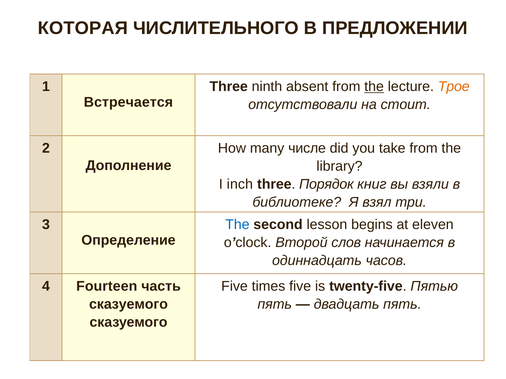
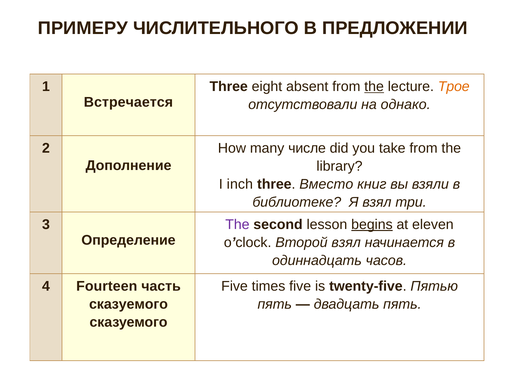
КОТОРАЯ: КОТОРАЯ -> ПРИМЕРУ (83, 28)
ninth: ninth -> eight (267, 87)
стоит: стоит -> однако (406, 105)
Порядок: Порядок -> Вместо (326, 185)
The colour: blue -> purple (237, 225)
begins underline: none -> present (372, 225)
Второй слов: слов -> взял (346, 243)
